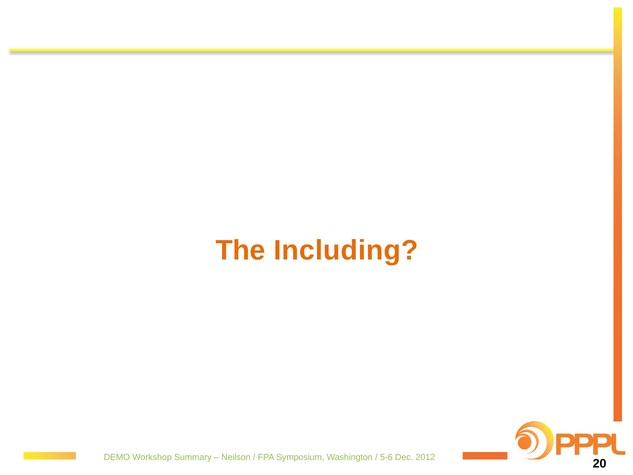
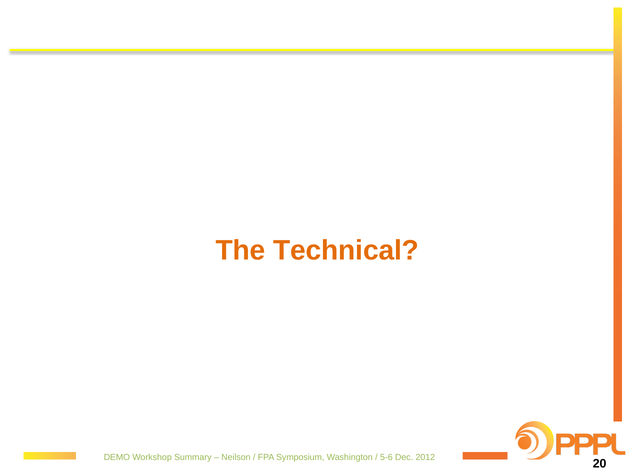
Including: Including -> Technical (346, 250)
